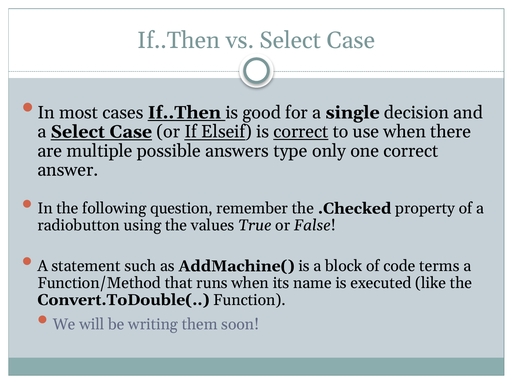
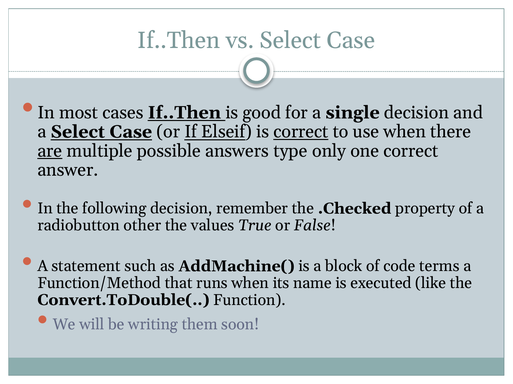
are underline: none -> present (50, 151)
following question: question -> decision (181, 209)
using: using -> other (142, 226)
